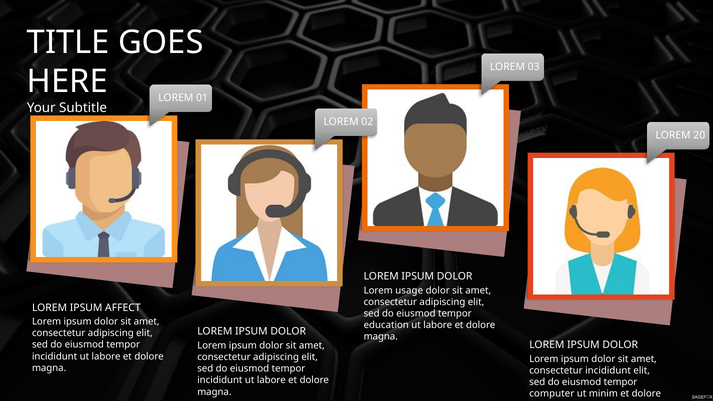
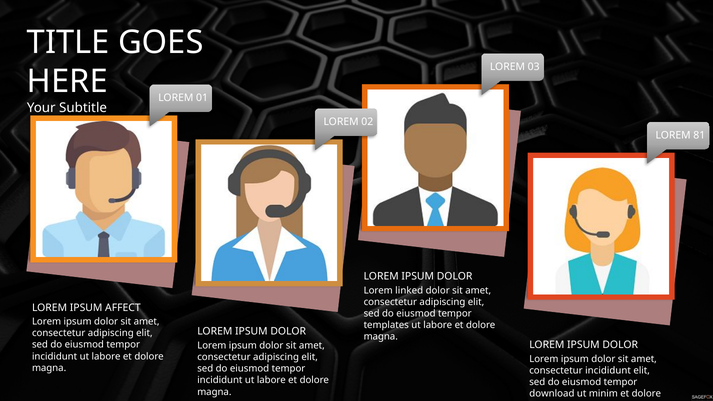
20: 20 -> 81 (699, 135)
usage: usage -> linked (409, 290)
education: education -> templates (386, 325)
computer: computer -> download (552, 394)
